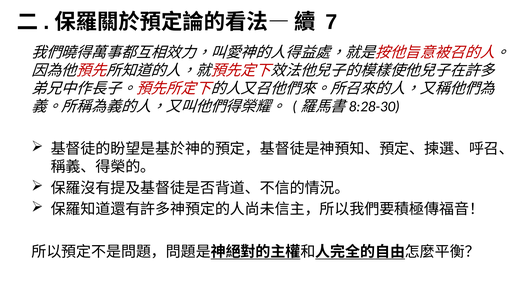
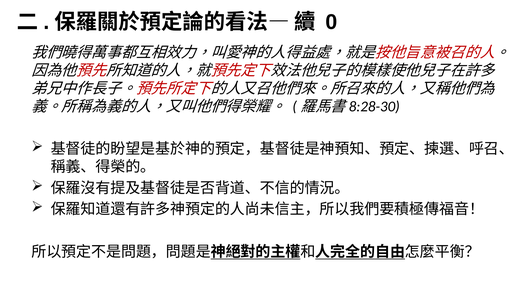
7: 7 -> 0 (331, 22)
